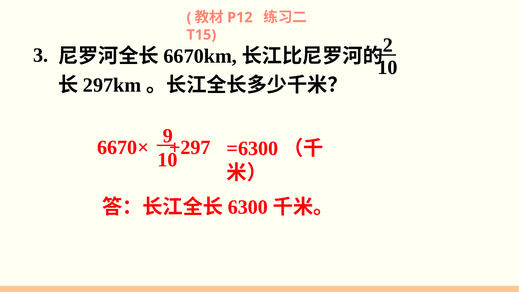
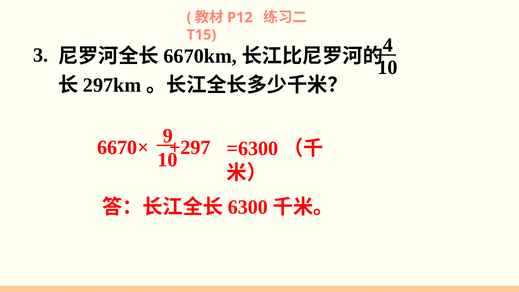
2: 2 -> 4 (388, 45)
